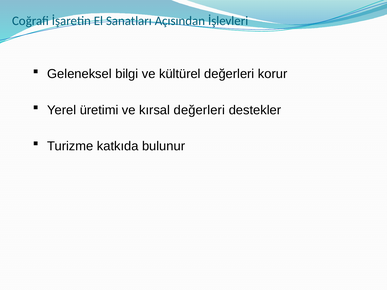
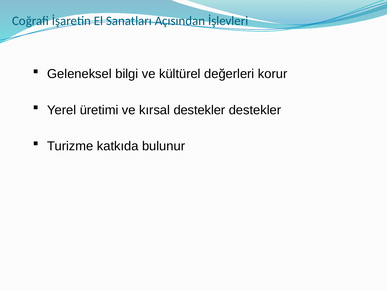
kırsal değerleri: değerleri -> destekler (199, 110)
